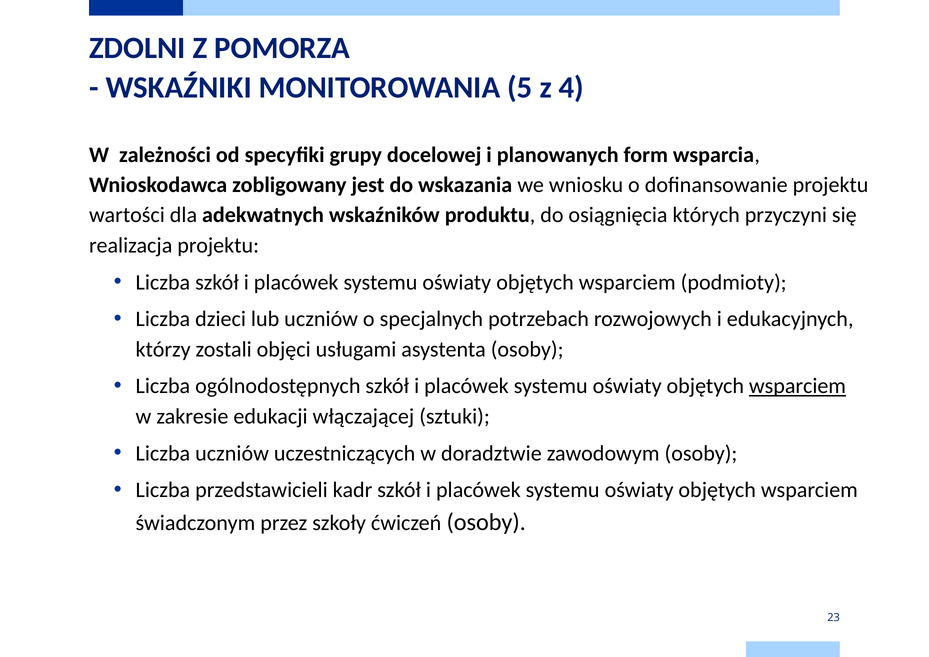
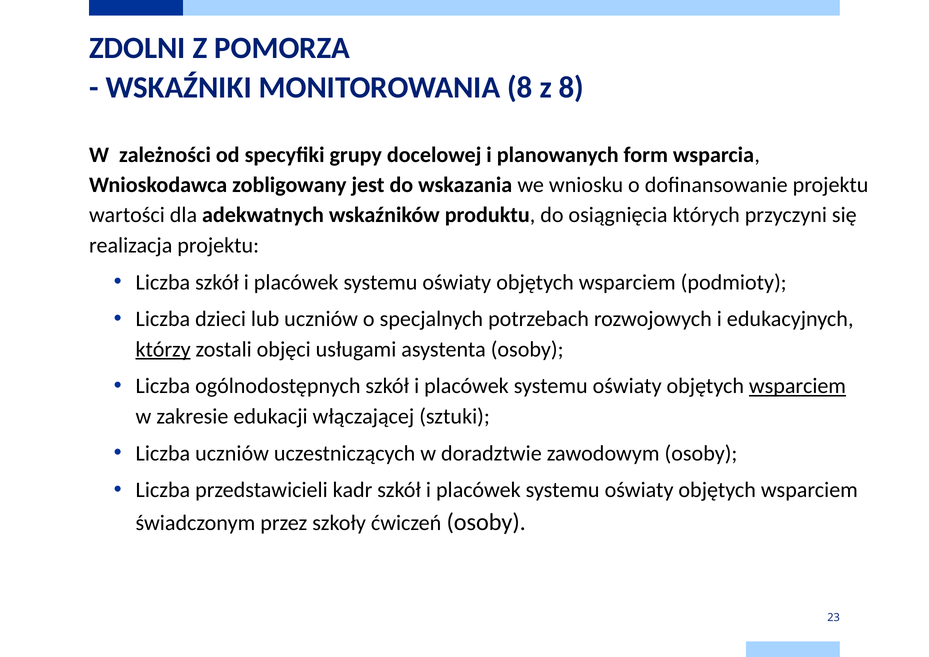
MONITOROWANIA 5: 5 -> 8 (520, 88)
z 4: 4 -> 8 (571, 88)
którzy underline: none -> present (163, 349)
